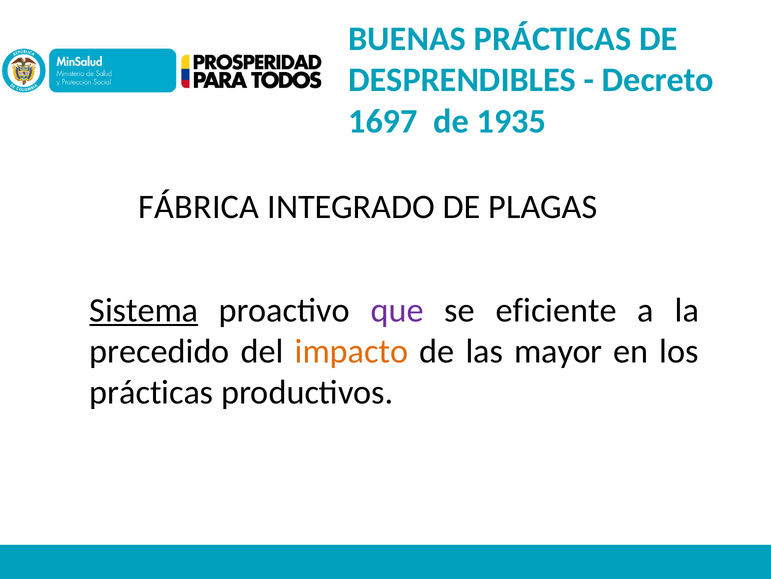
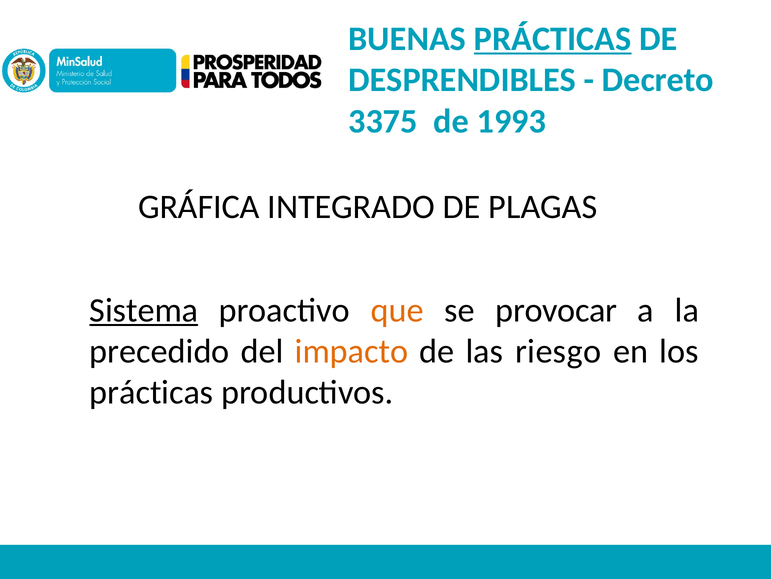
PRÁCTICAS underline: none -> present (553, 39)
1697: 1697 -> 3375 (383, 121)
1935: 1935 -> 1993 (511, 121)
FÁBRICA: FÁBRICA -> GRÁFICA (199, 207)
que colour: purple -> orange (397, 310)
eficiente: eficiente -> provocar (556, 310)
mayor: mayor -> riesgo (558, 351)
